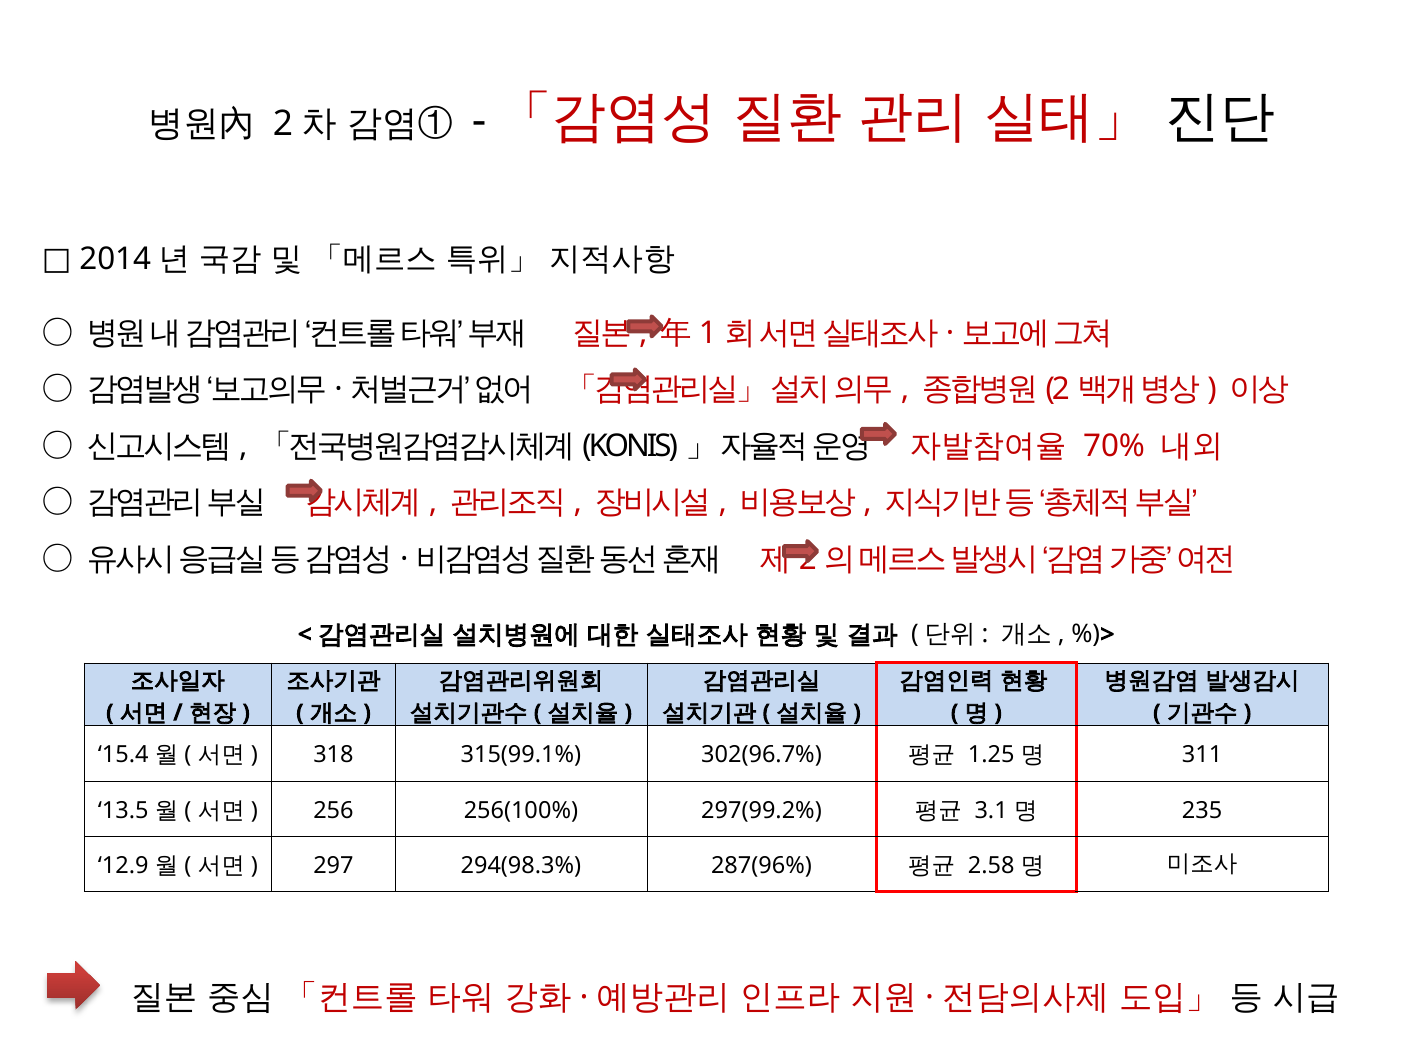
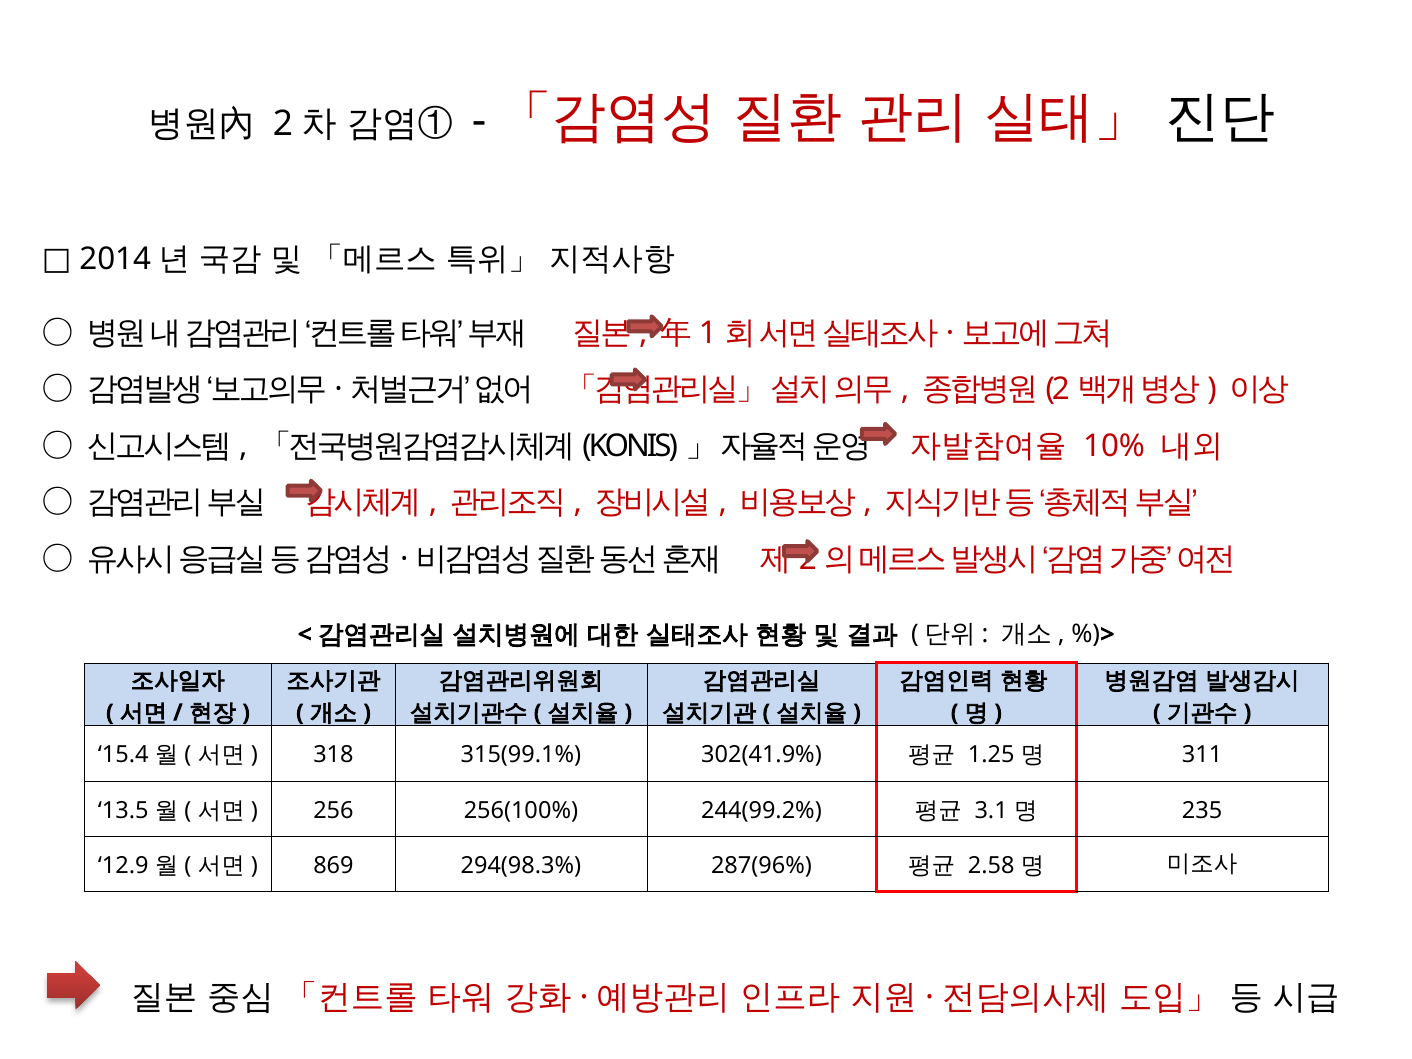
70%: 70% -> 10% (1114, 446)
302(96.7%: 302(96.7% -> 302(41.9% (762, 755)
297(99.2%: 297(99.2% -> 244(99.2% (762, 810)
297: 297 -> 869 (333, 866)
